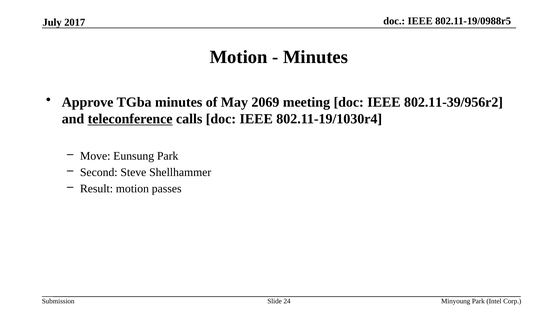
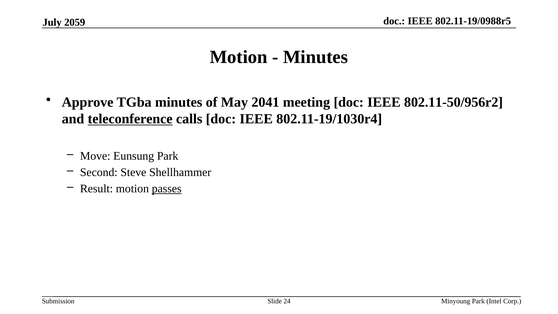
2017: 2017 -> 2059 (75, 22)
2069: 2069 -> 2041 (265, 102)
802.11-39/956r2: 802.11-39/956r2 -> 802.11-50/956r2 (454, 102)
passes underline: none -> present (167, 188)
